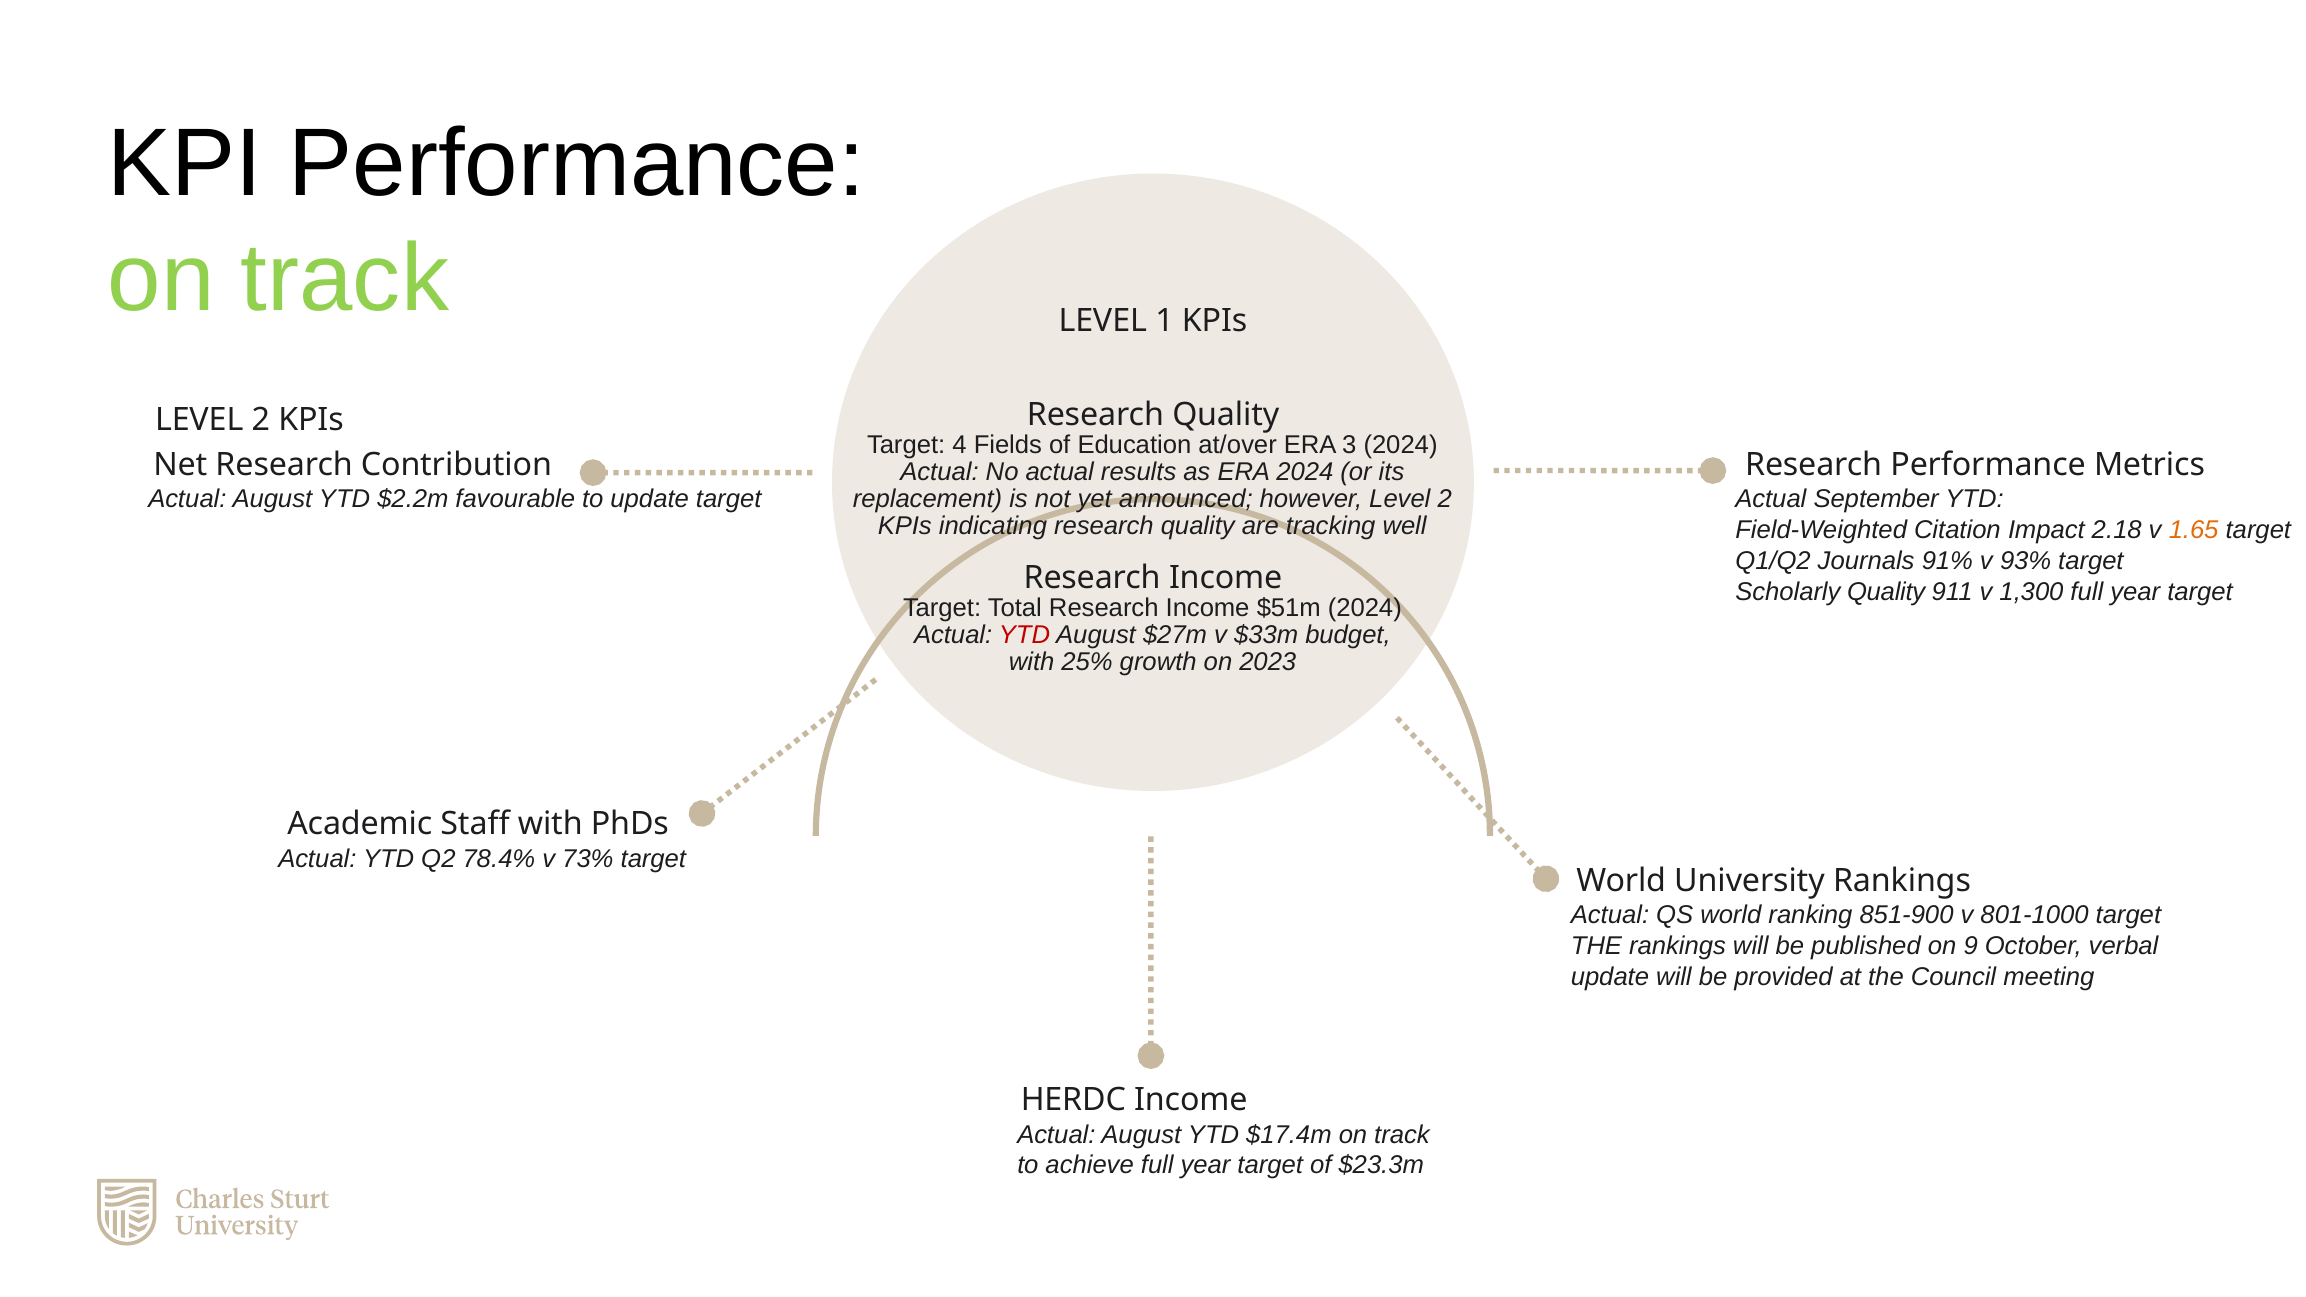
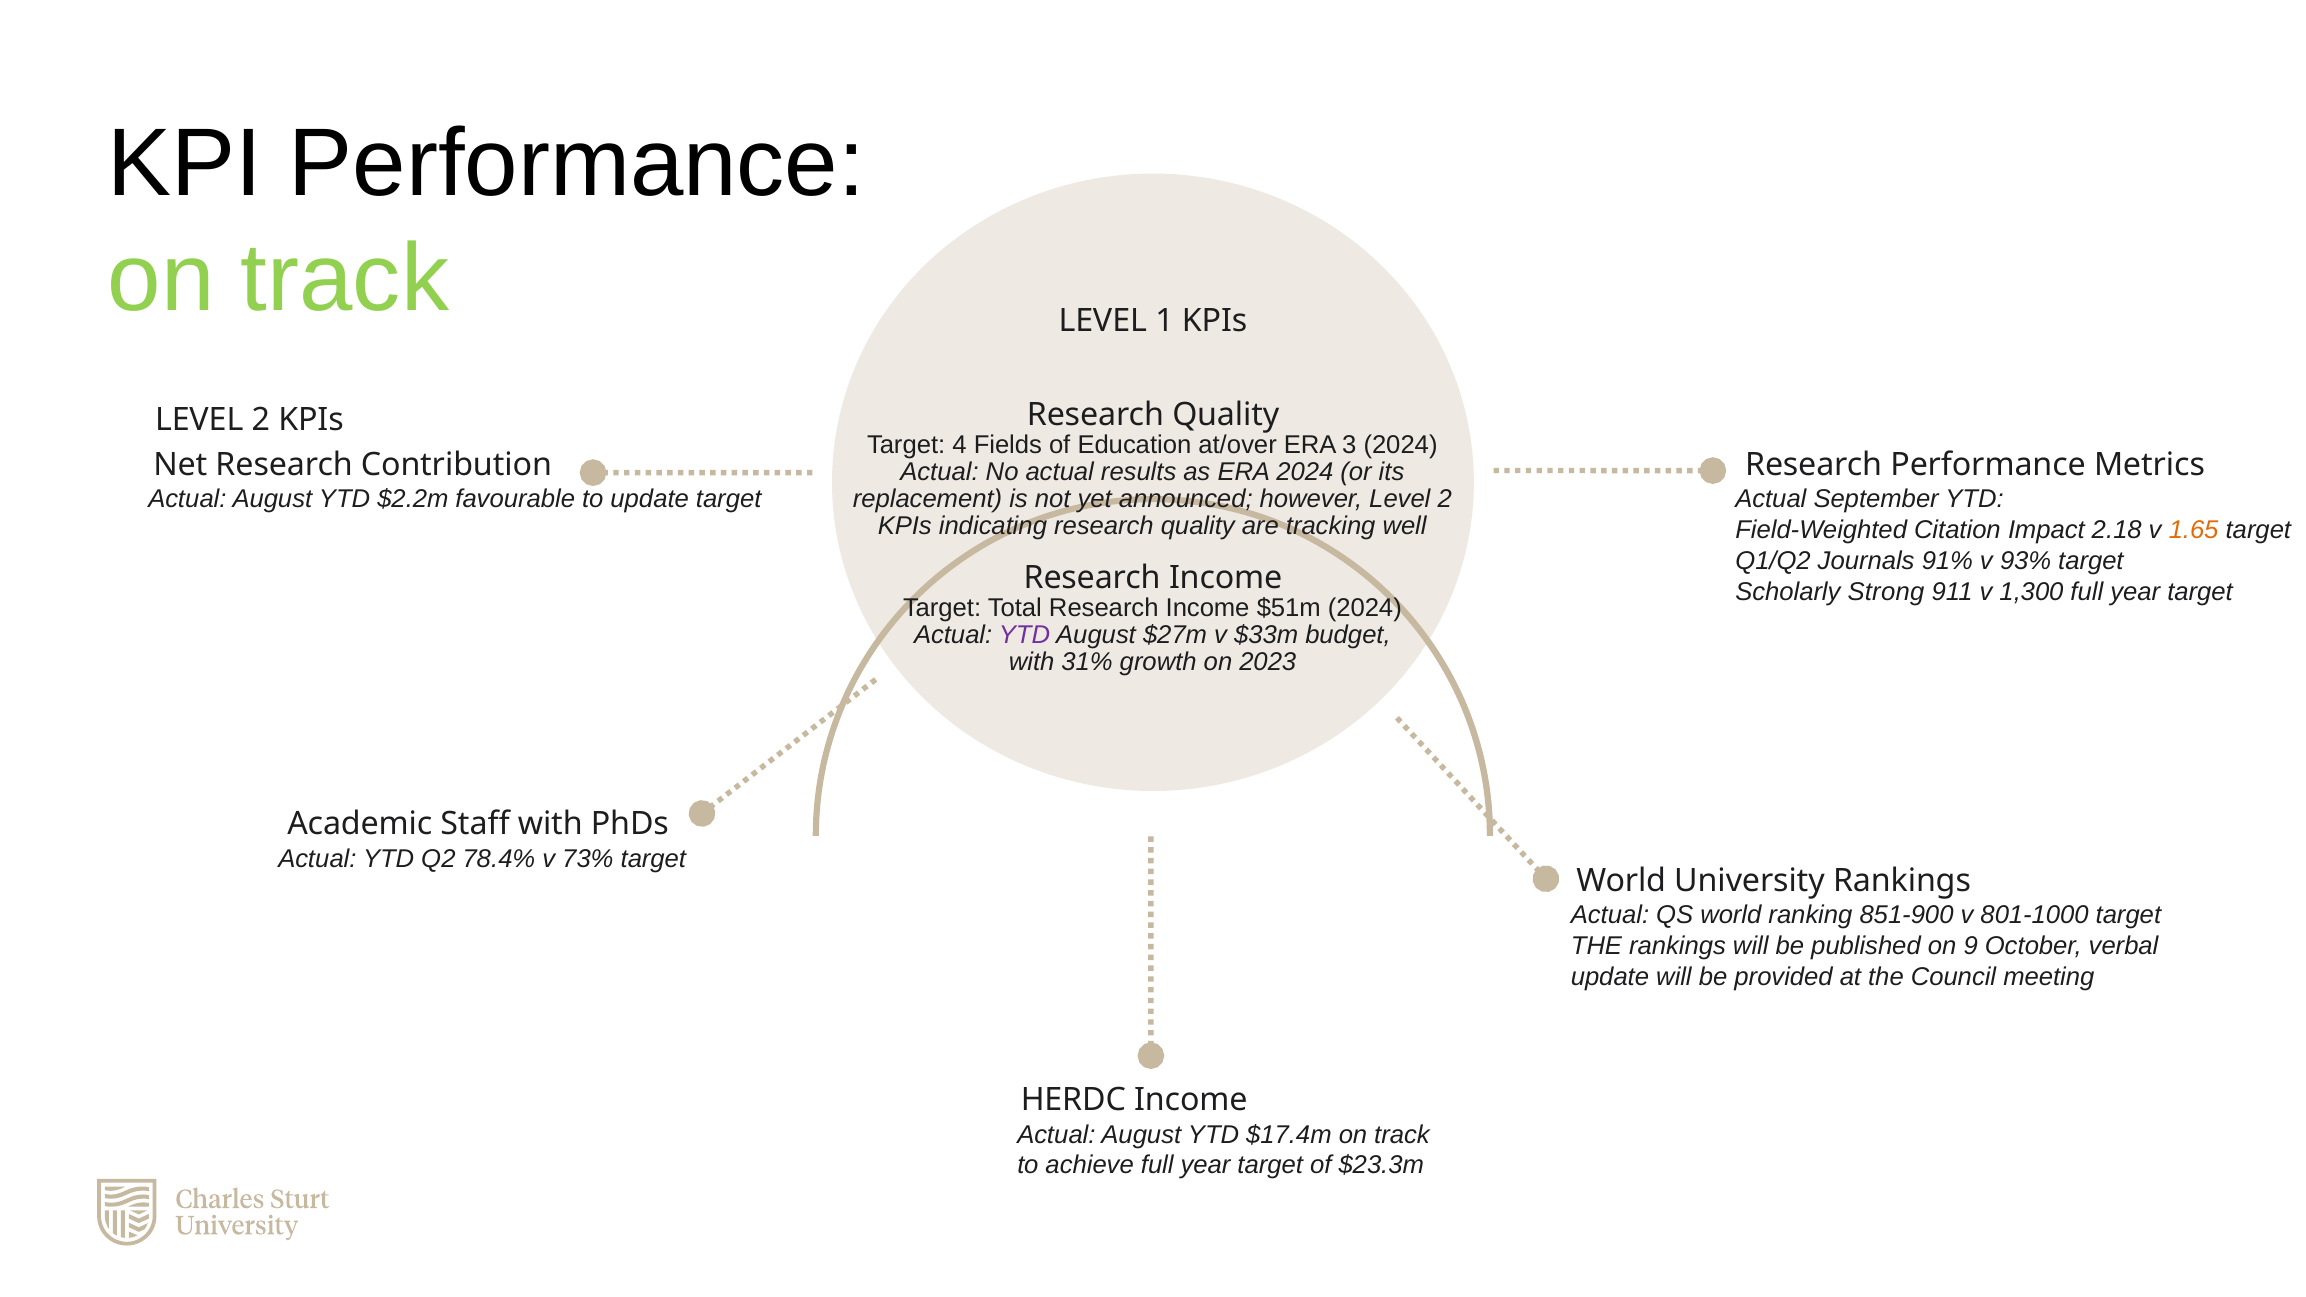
Scholarly Quality: Quality -> Strong (1886, 592)
YTD colour: red -> purple (1025, 635)
25%: 25% -> 31% (1087, 662)
